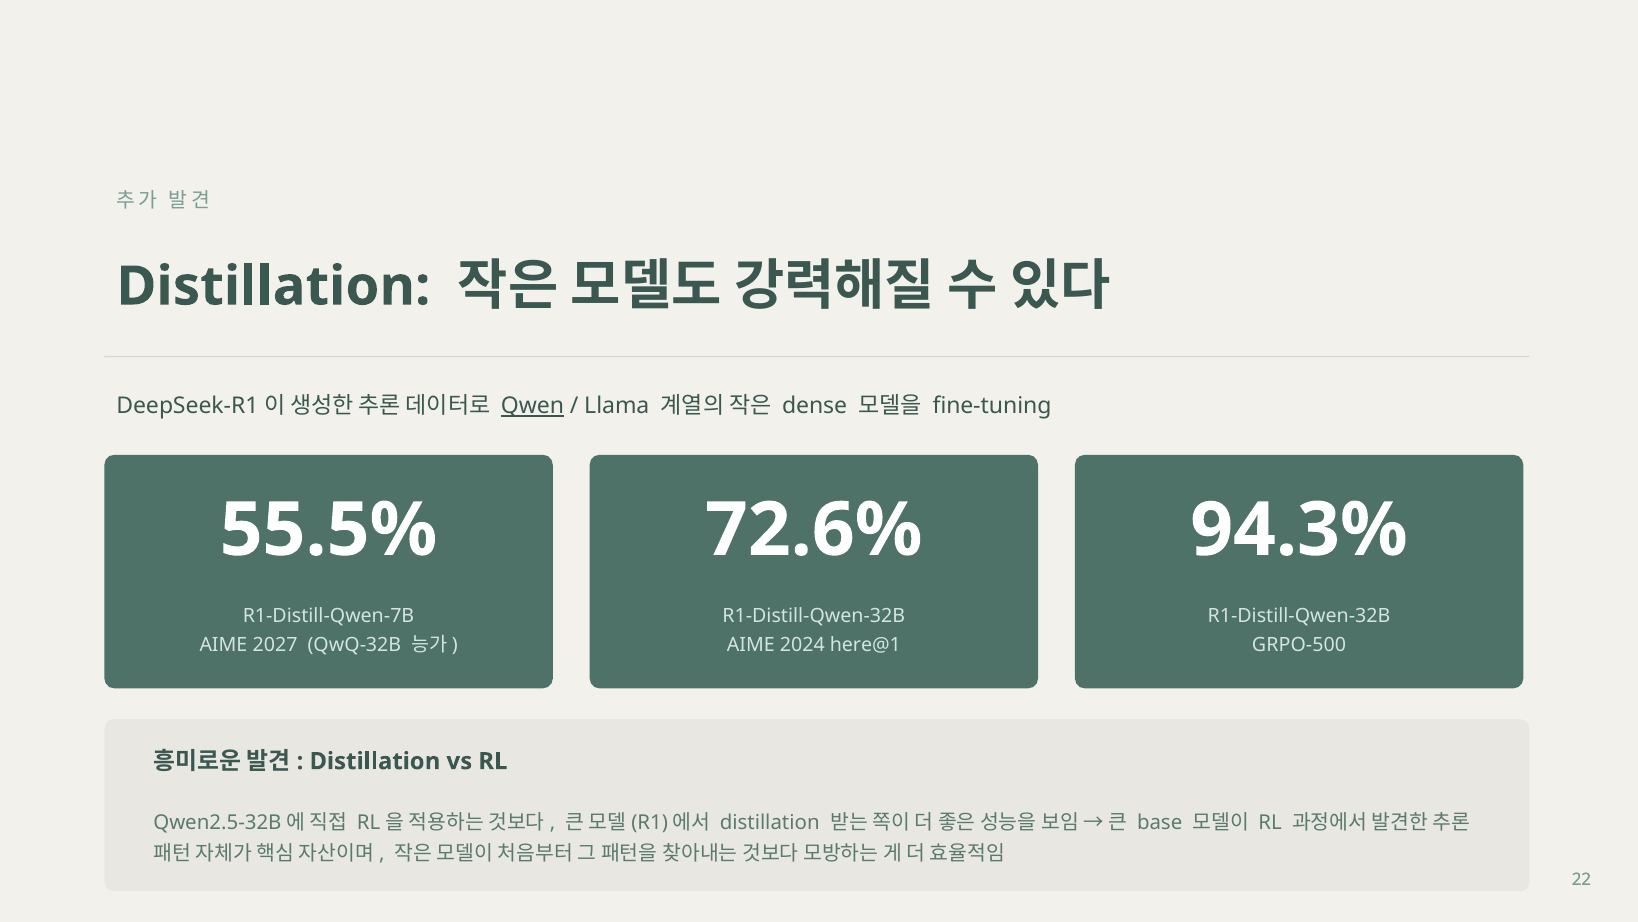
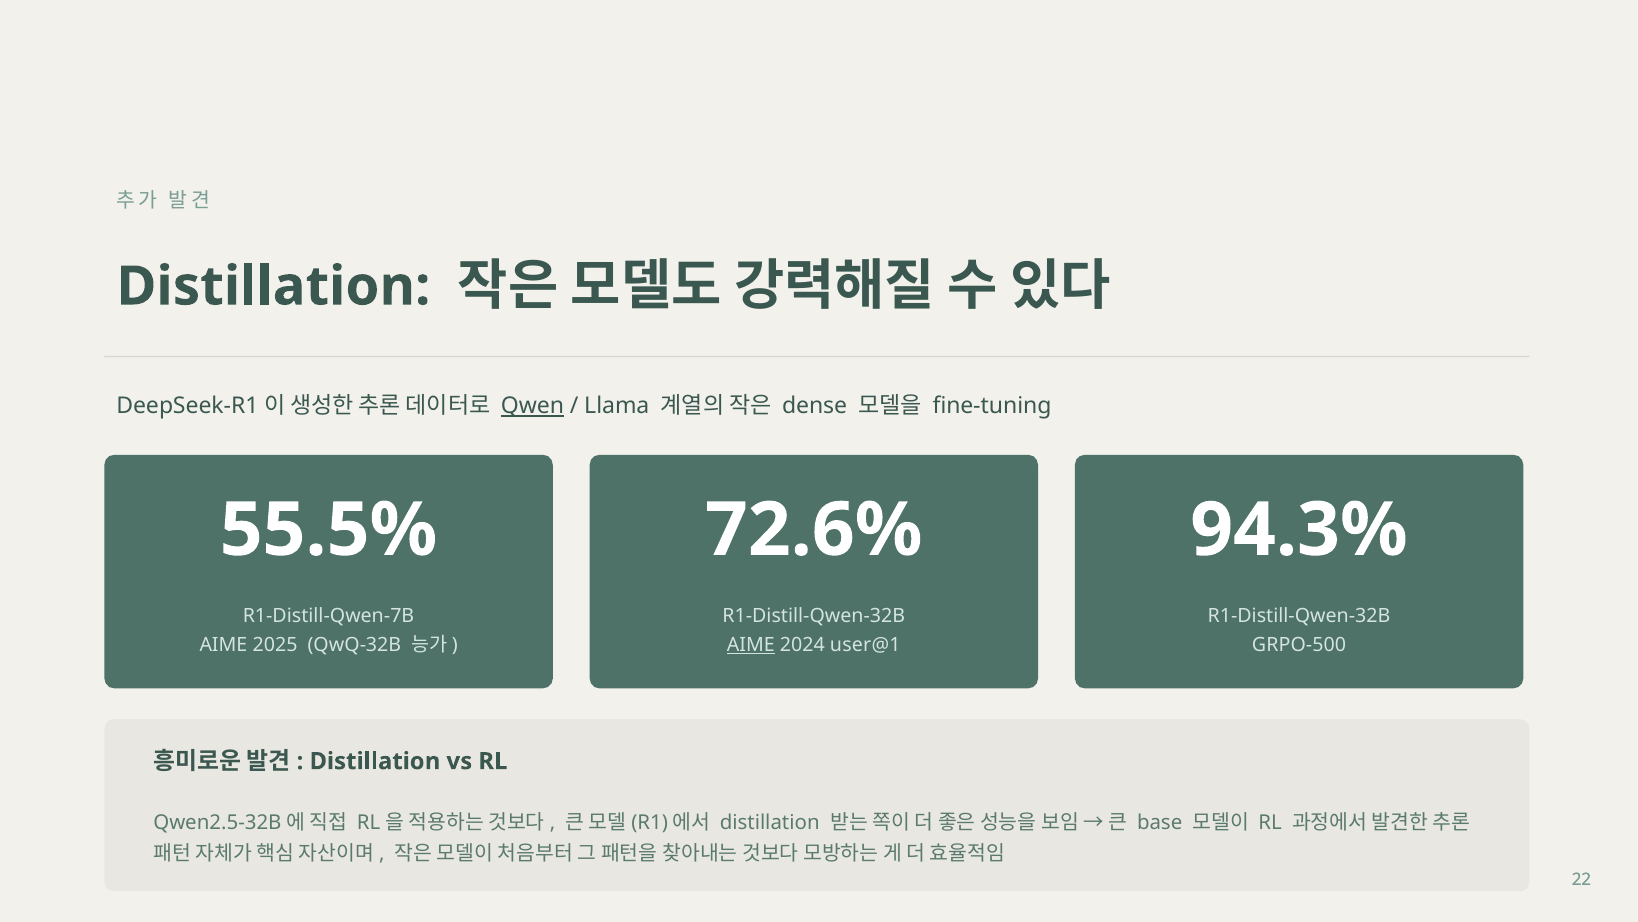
2027: 2027 -> 2025 (275, 645)
AIME underline: none -> present (751, 645)
here@1: here@1 -> user@1 (865, 645)
